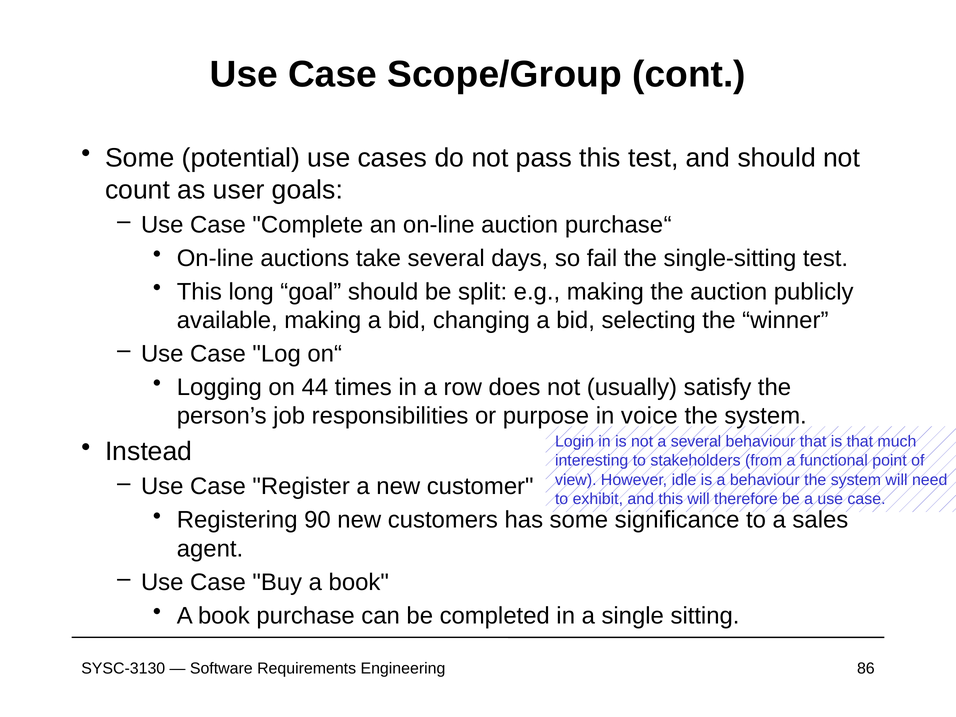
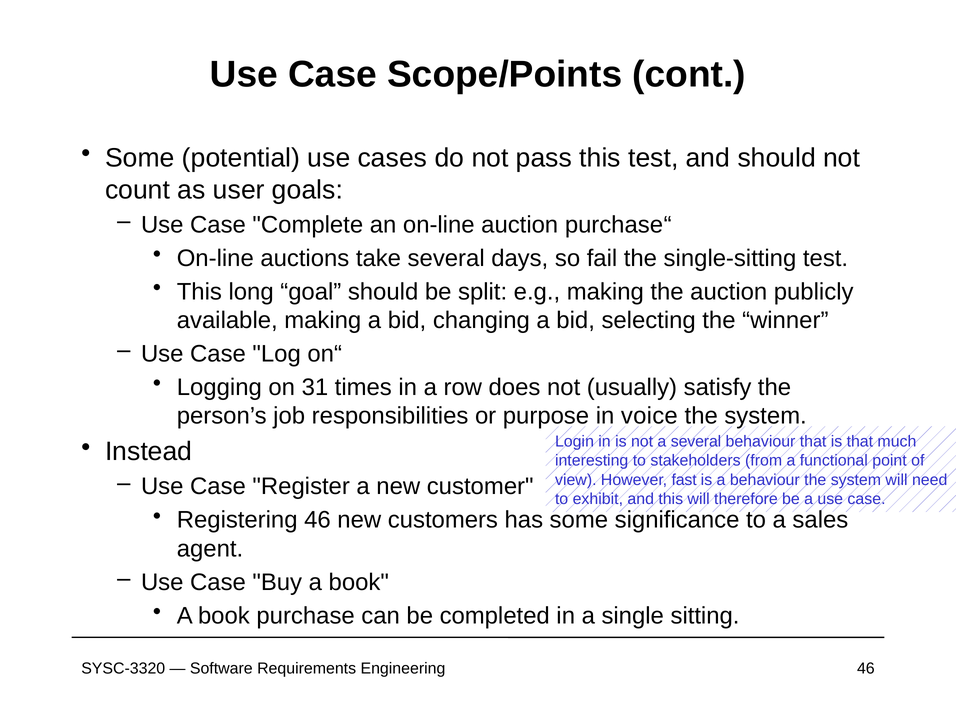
Scope/Group: Scope/Group -> Scope/Points (505, 74)
44: 44 -> 31 (315, 387)
idle: idle -> fast (684, 480)
Registering 90: 90 -> 46 (317, 520)
SYSC-3130: SYSC-3130 -> SYSC-3320 (123, 669)
Engineering 86: 86 -> 46 (866, 669)
